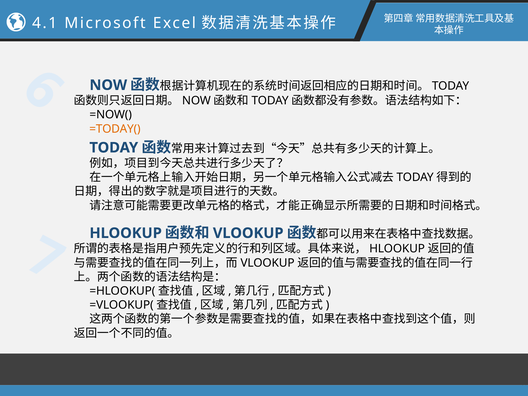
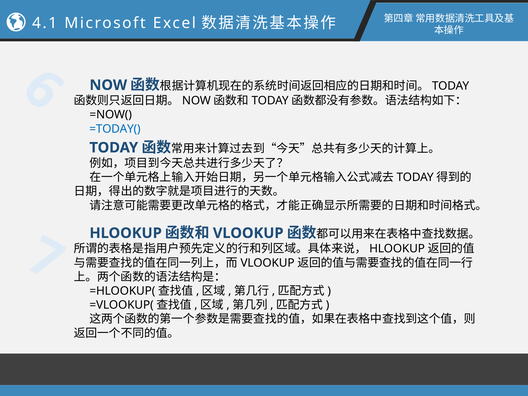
=TODAY( colour: orange -> blue (115, 129)
